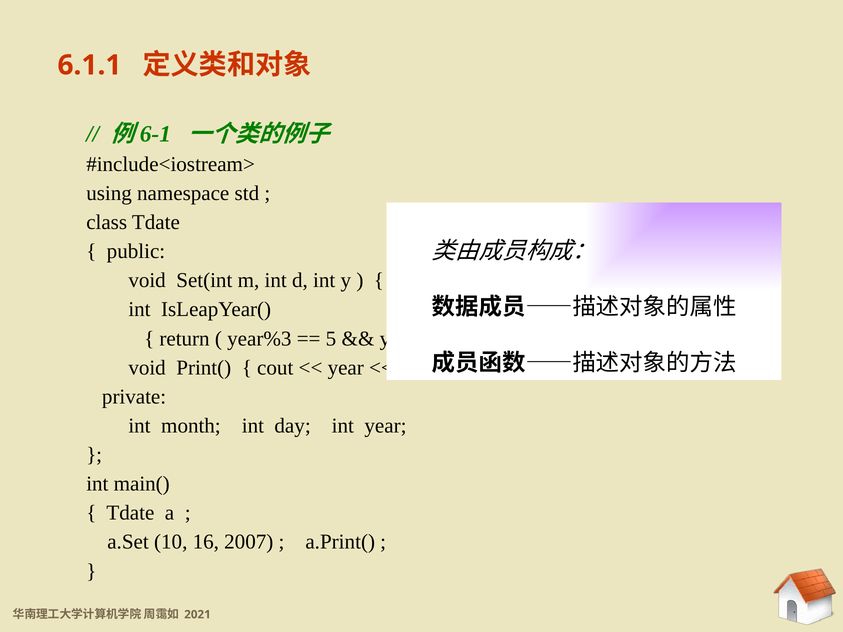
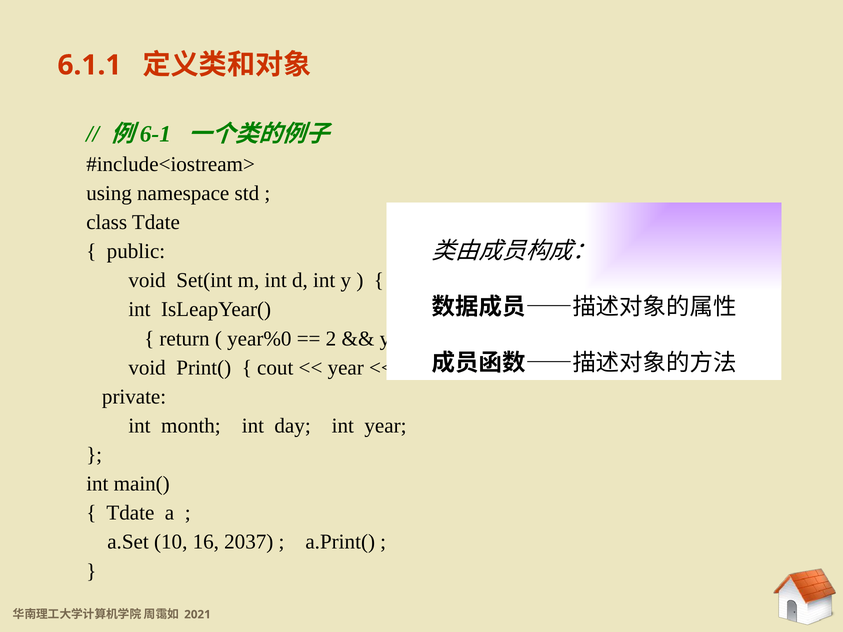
year%3: year%3 -> year%0 (259, 339)
5: 5 -> 2 (331, 339)
2007: 2007 -> 2037 (249, 542)
